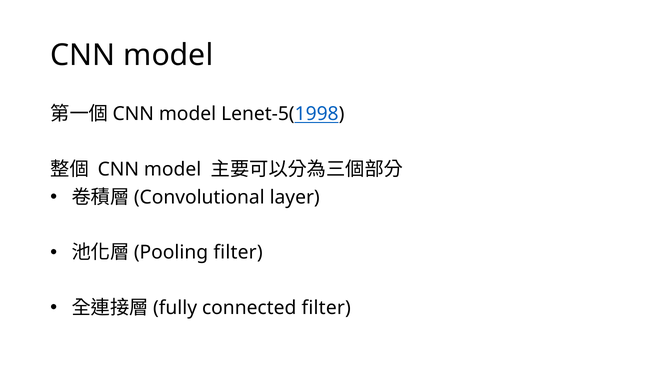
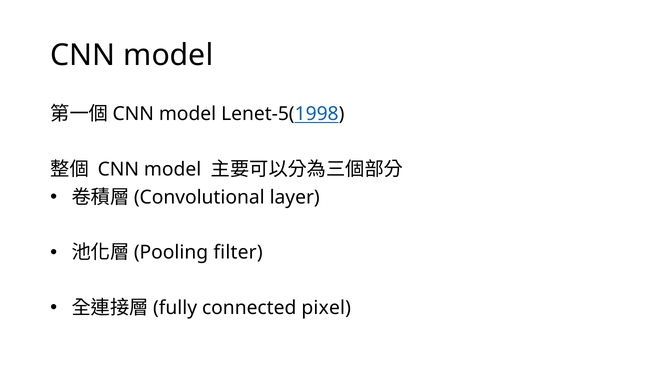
connected filter: filter -> pixel (326, 308)
